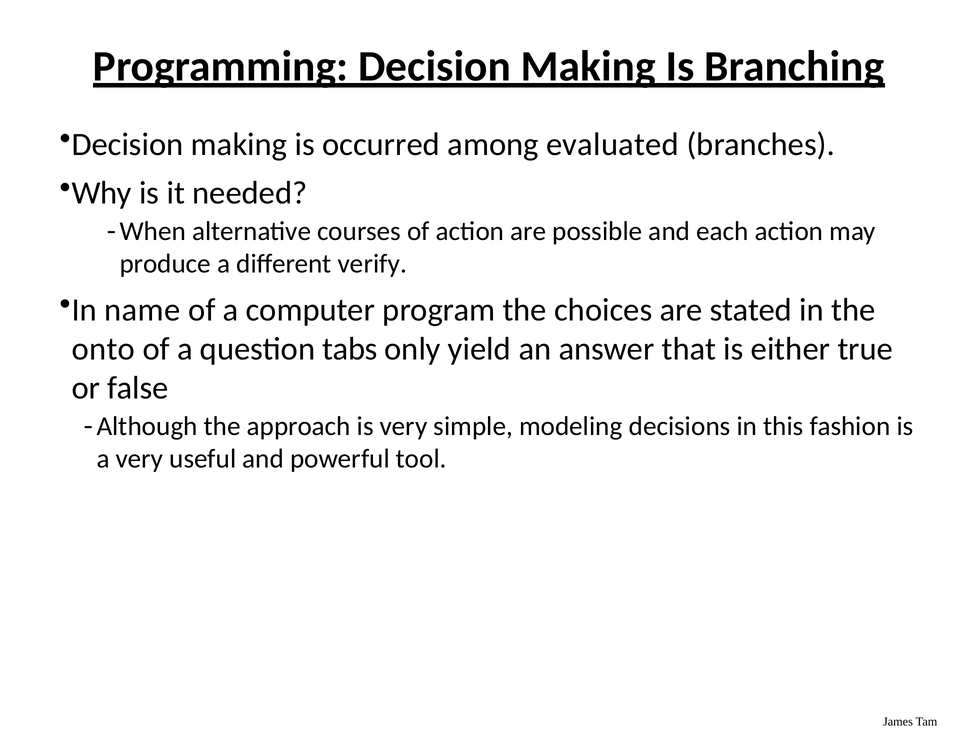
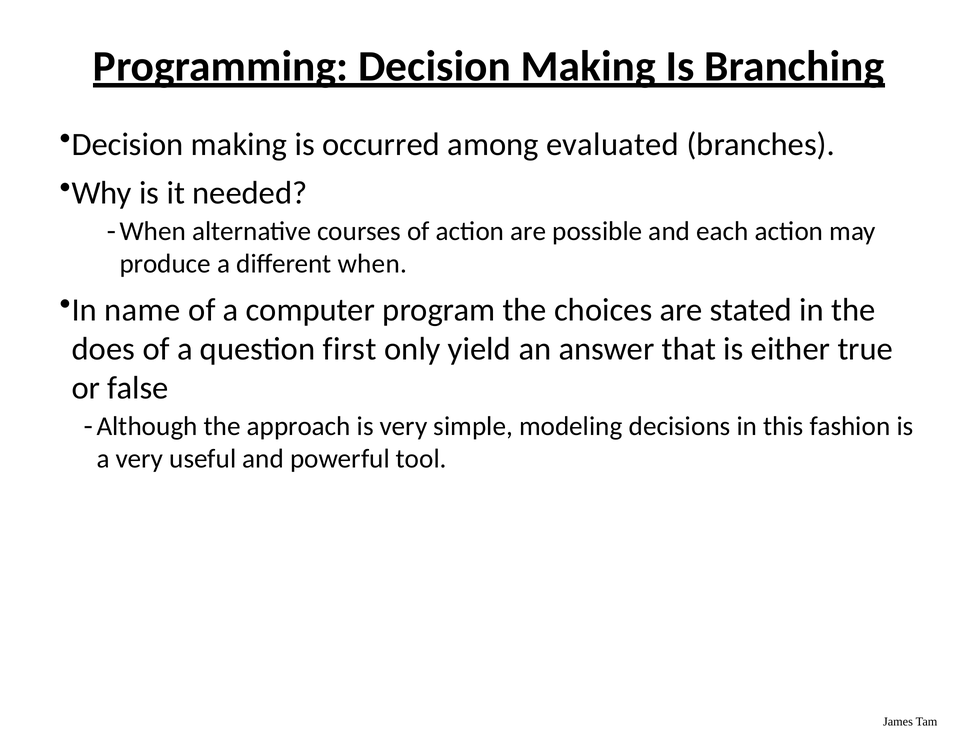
different verify: verify -> when (372, 264)
onto: onto -> does (103, 349)
tabs: tabs -> first (350, 349)
